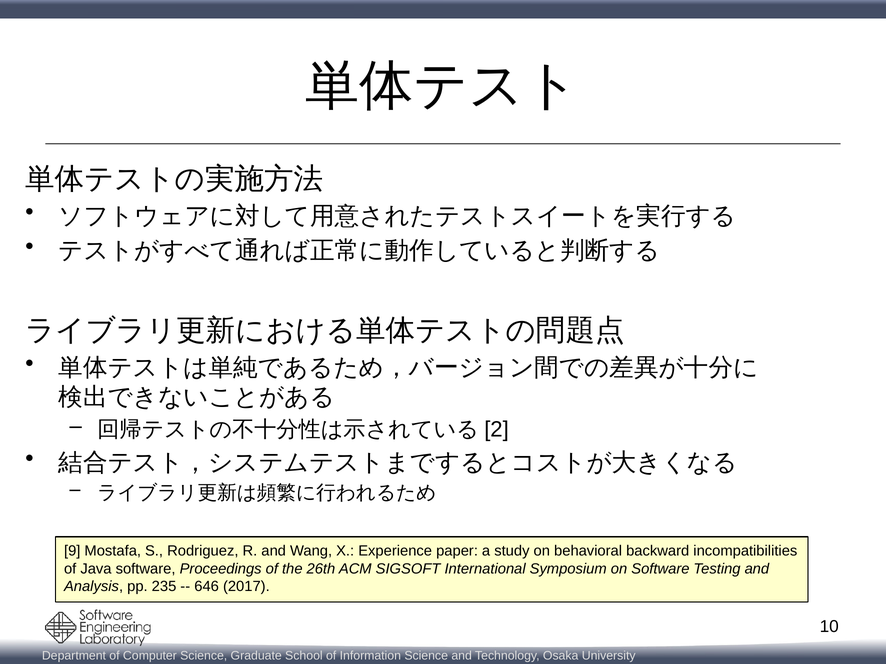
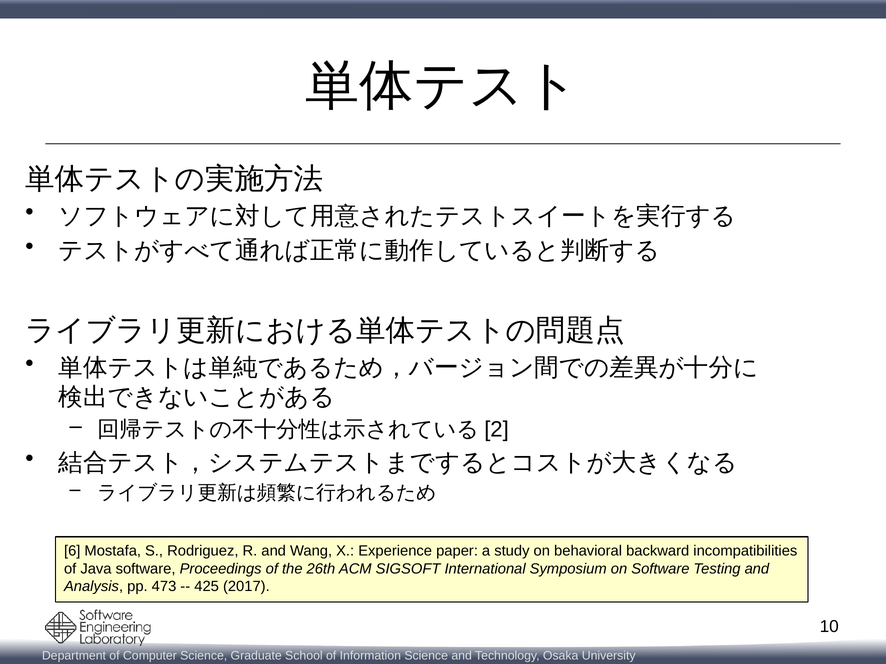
9: 9 -> 6 (72, 551)
235: 235 -> 473 (164, 587)
646: 646 -> 425 (207, 587)
